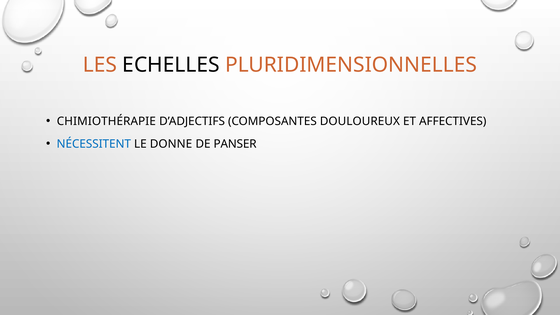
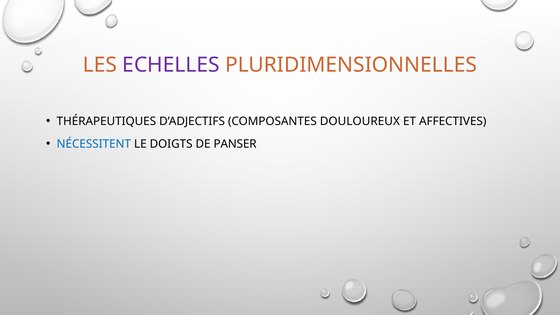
ECHELLES colour: black -> purple (171, 65)
CHIMIOTHÉRAPIE: CHIMIOTHÉRAPIE -> THÉRAPEUTIQUES (106, 121)
DONNE: DONNE -> DOIGTS (171, 144)
